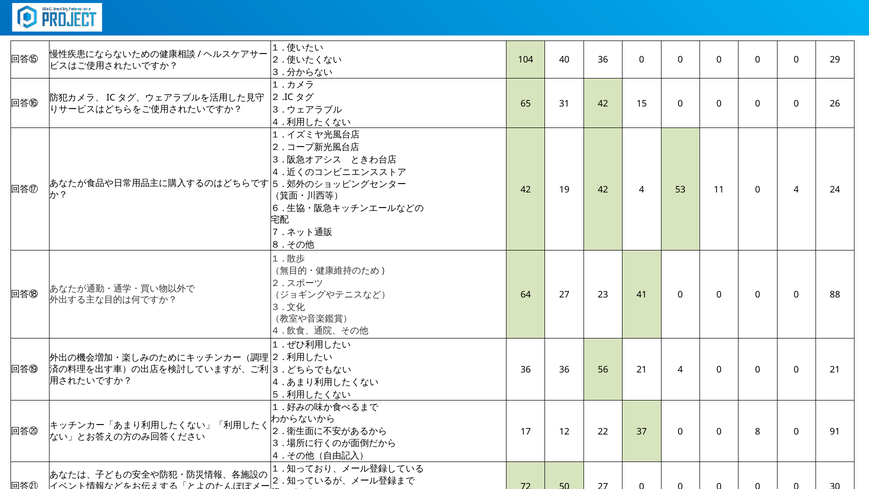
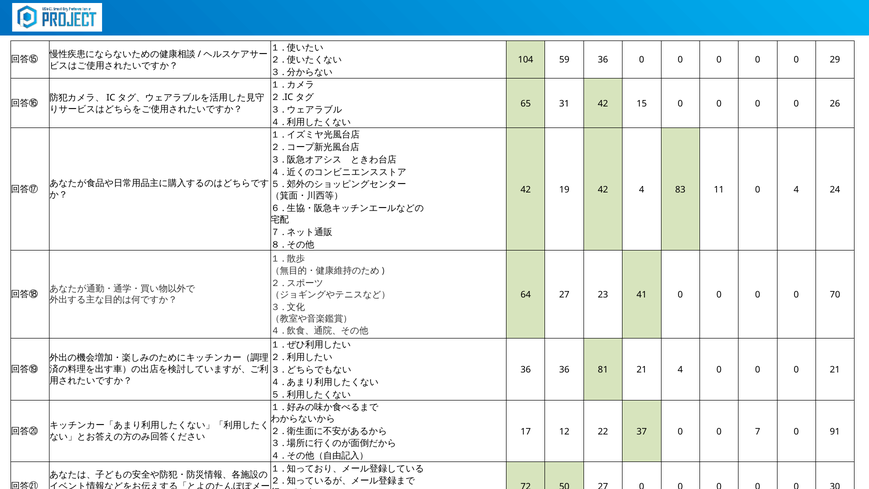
40: 40 -> 59 (564, 60)
53: 53 -> 83 (680, 190)
88: 88 -> 70 (835, 295)
56: 56 -> 81 (603, 370)
8: 8 -> 7 (758, 431)
